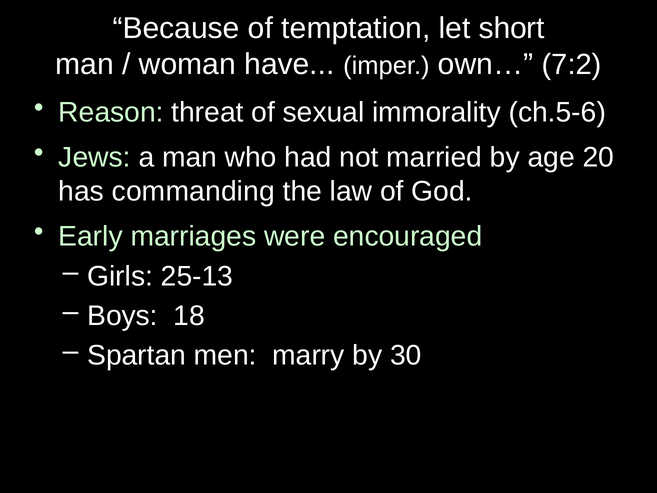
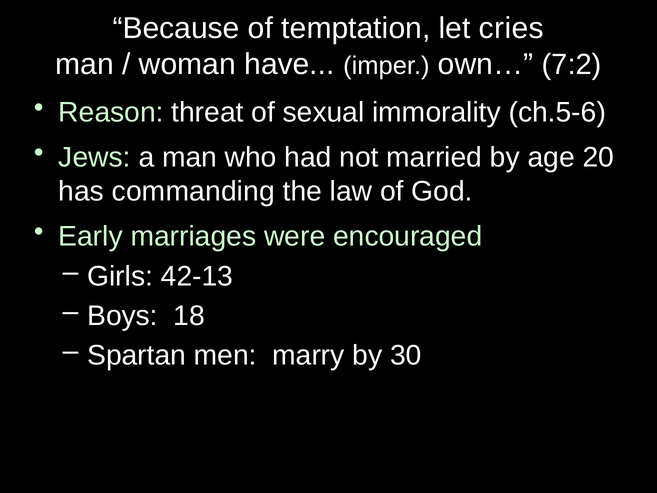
short: short -> cries (511, 28)
25-13: 25-13 -> 42-13 (197, 276)
